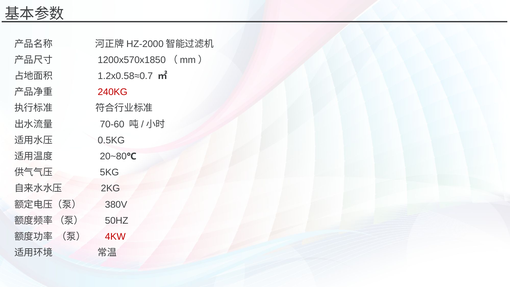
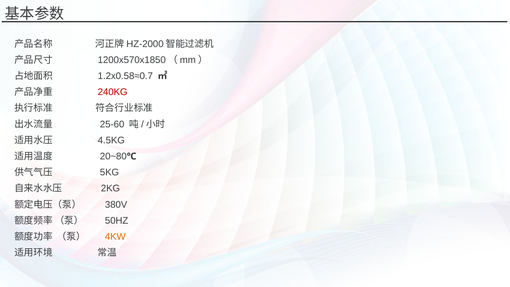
70-60: 70-60 -> 25-60 (112, 124)
0.5KG: 0.5KG -> 4.5KG (111, 140)
4KW colour: red -> orange (115, 237)
